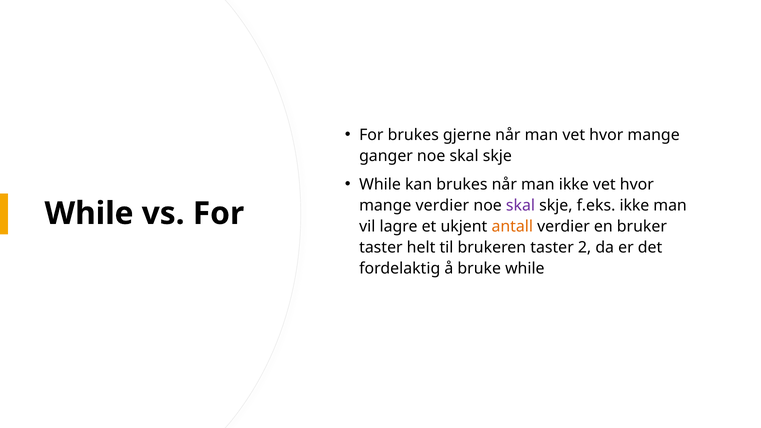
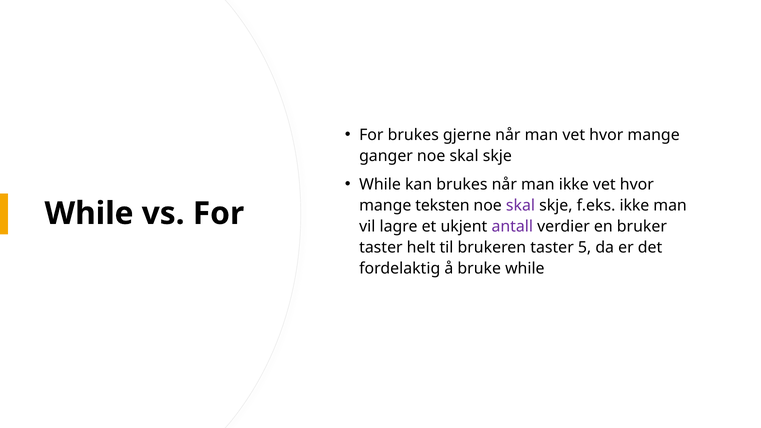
mange verdier: verdier -> teksten (443, 206)
antall colour: orange -> purple (512, 227)
2: 2 -> 5 (585, 247)
